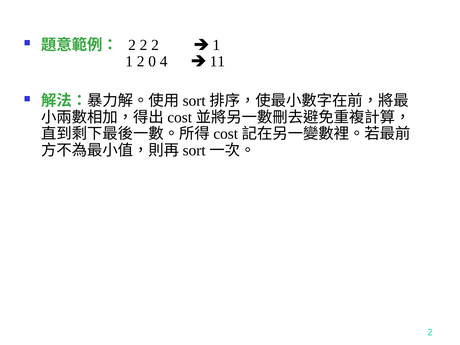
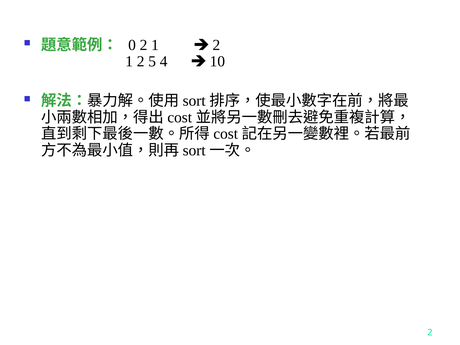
2: 2 -> 0 (132, 45)
2: 2 -> 1 (155, 45)
1: 1 -> 2 (216, 45)
0: 0 -> 5 (152, 62)
11: 11 -> 10 (217, 62)
